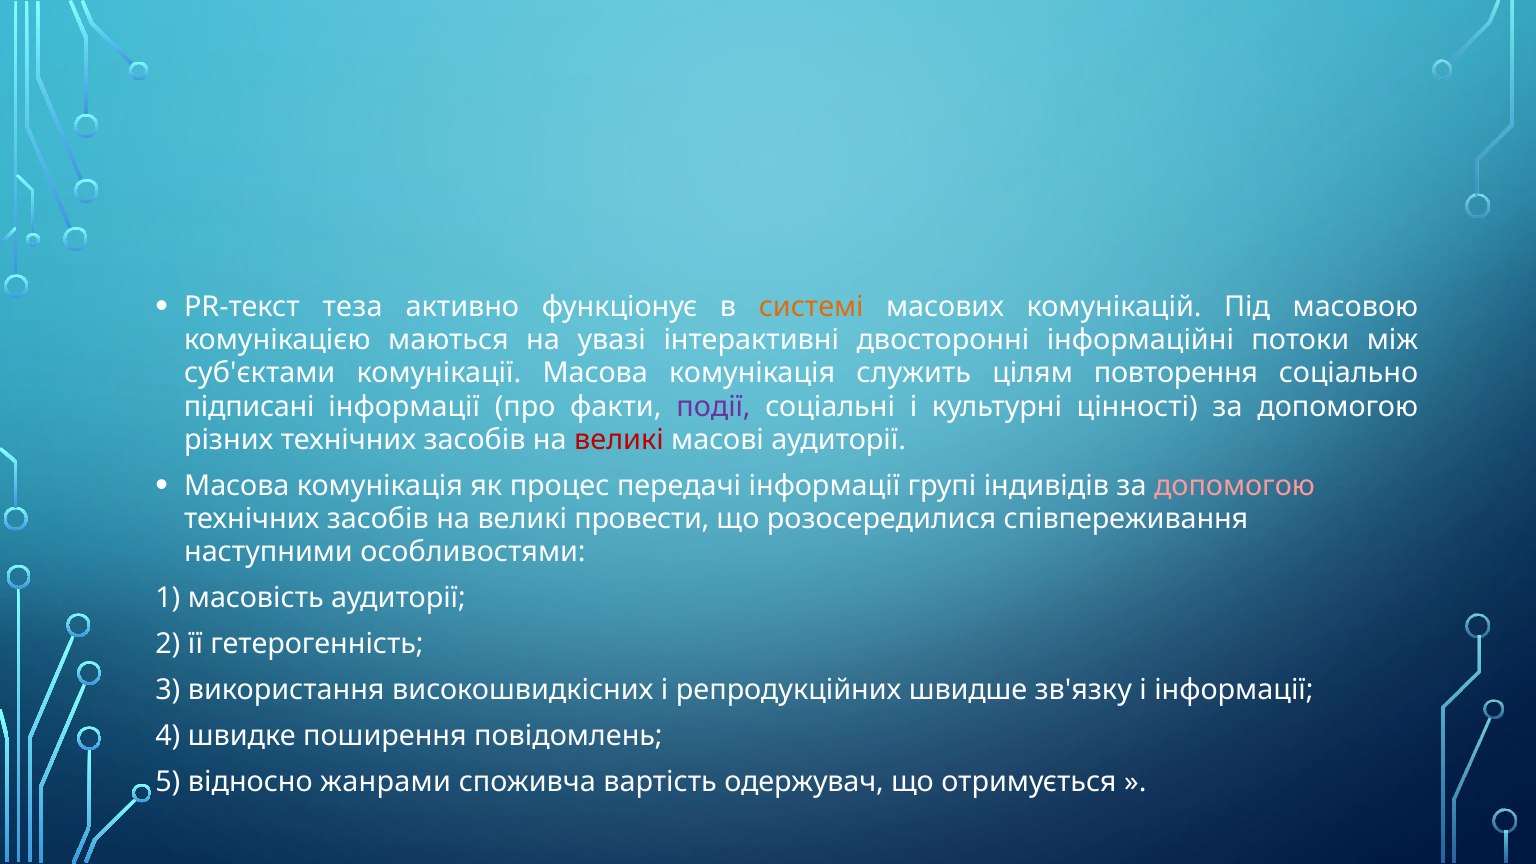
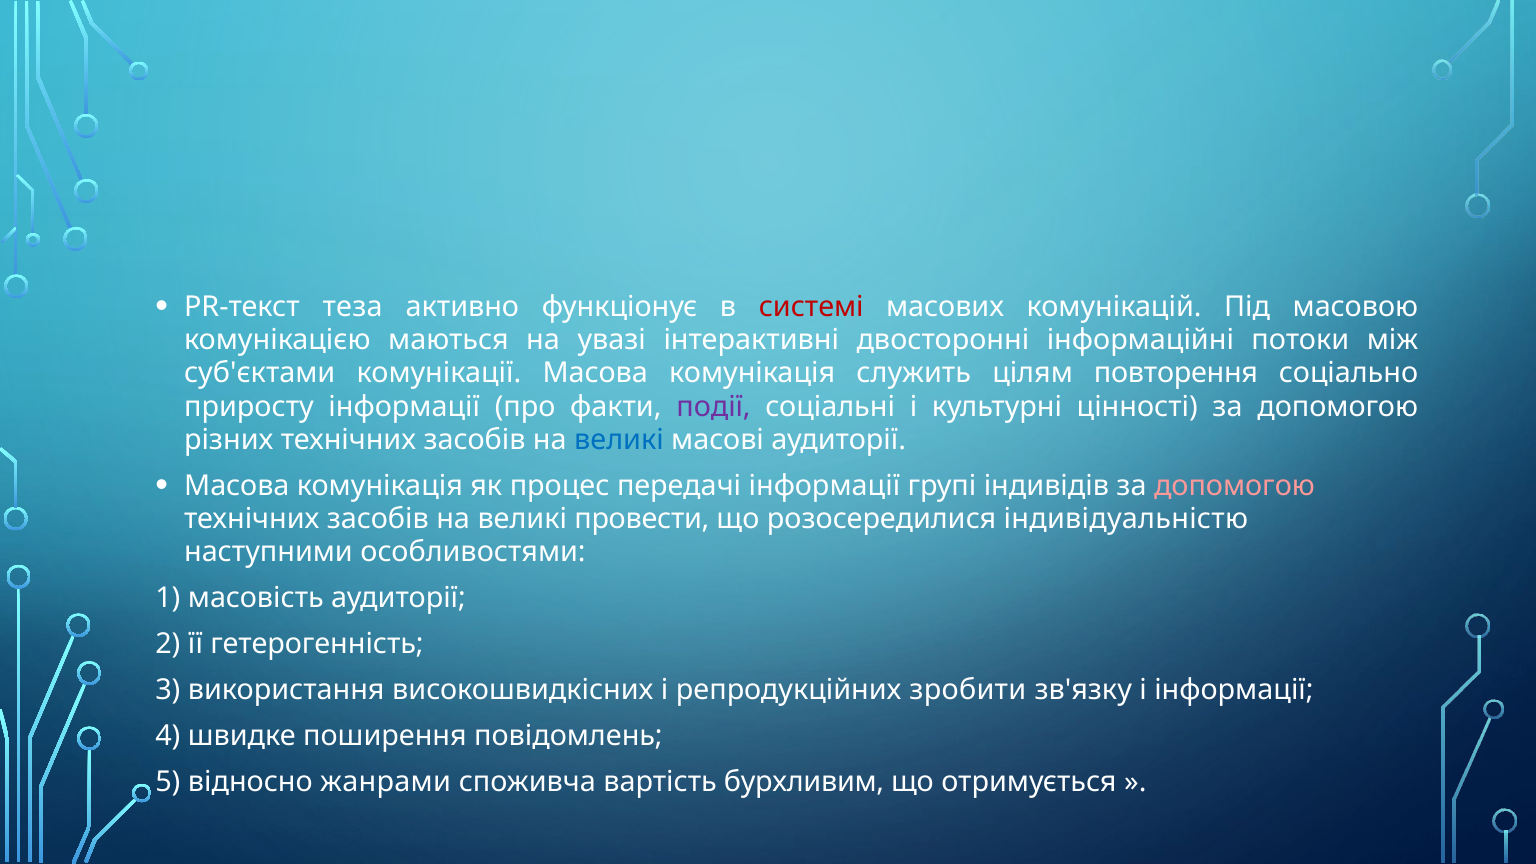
системі colour: orange -> red (811, 307)
підписані: підписані -> приросту (249, 407)
великі colour: red -> blue (619, 440)
співпереживання: співпереживання -> індивідуальністю (1126, 519)
швидше: швидше -> зробити (968, 690)
одержувач: одержувач -> бурхливим (804, 782)
